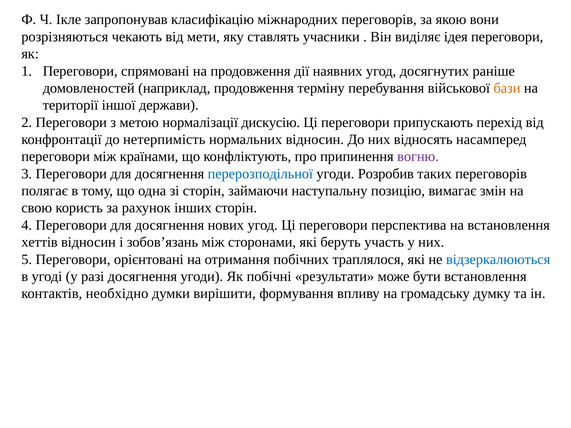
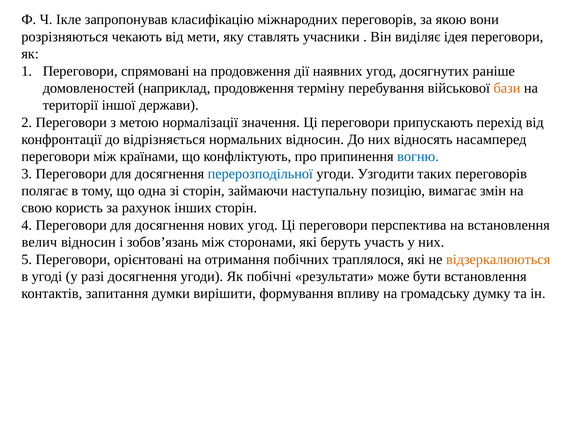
дискусію: дискусію -> значення (271, 122)
нетерпимість: нетерпимість -> відрізняється (164, 140)
вогню colour: purple -> blue (418, 157)
Розробив: Розробив -> Узгодити (386, 174)
хеттів: хеттів -> велич (39, 242)
відзеркалюються colour: blue -> orange (498, 259)
необхідно: необхідно -> запитання (117, 294)
